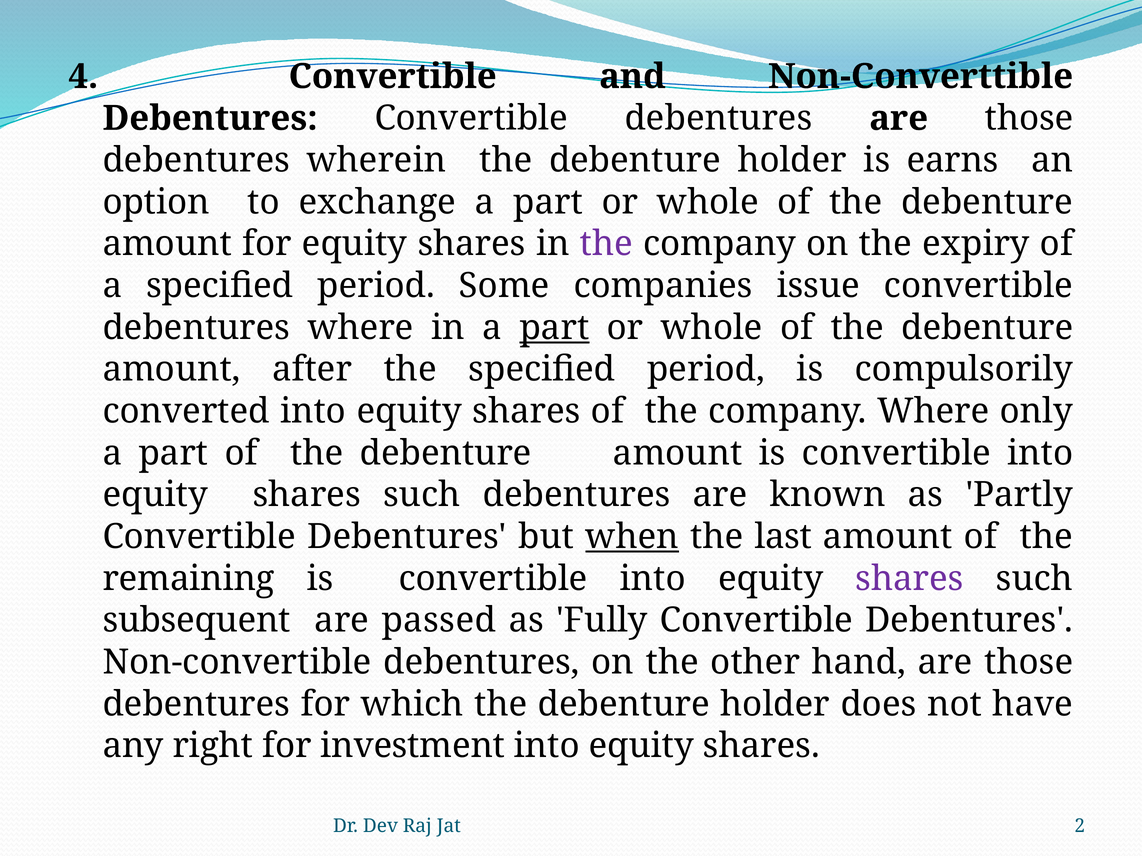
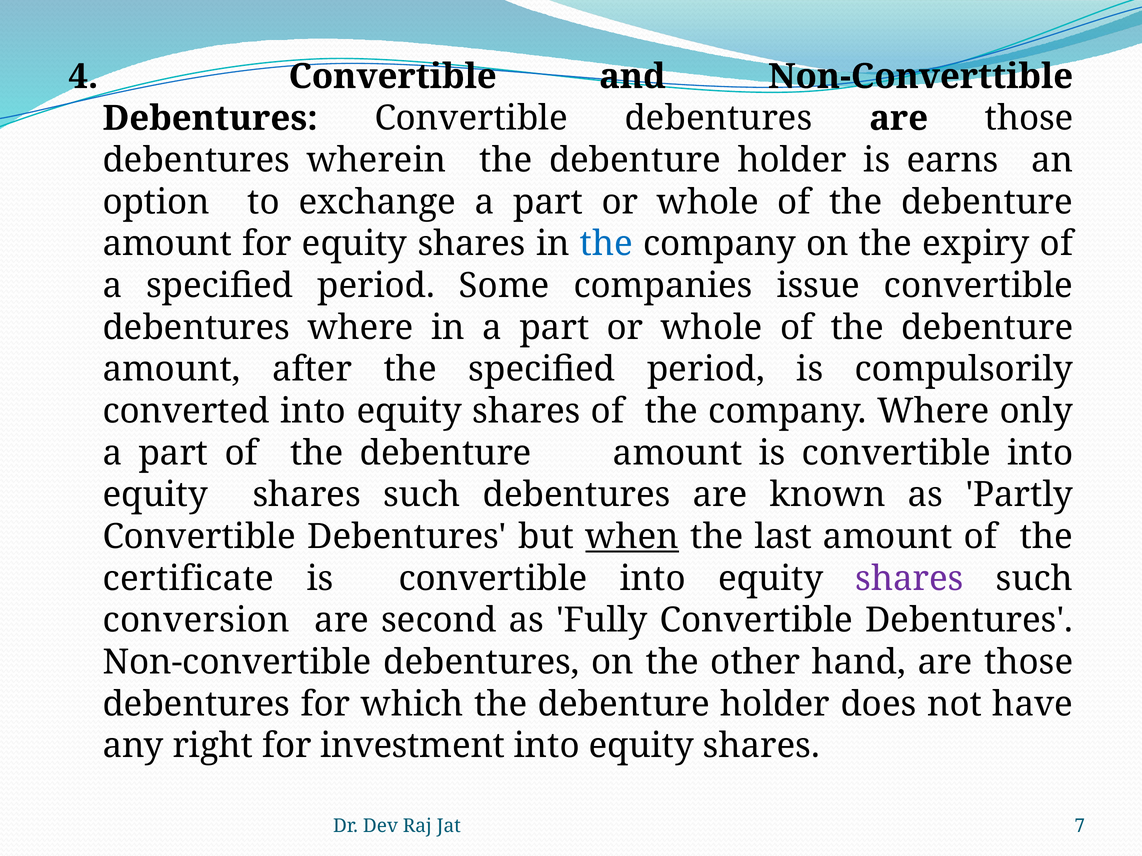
the colour: purple -> blue (606, 244)
part underline: present -> none (554, 328)
remaining: remaining -> certificate (188, 579)
subsequent: subsequent -> conversion (196, 621)
passed: passed -> second (439, 621)
2: 2 -> 7 (1080, 826)
